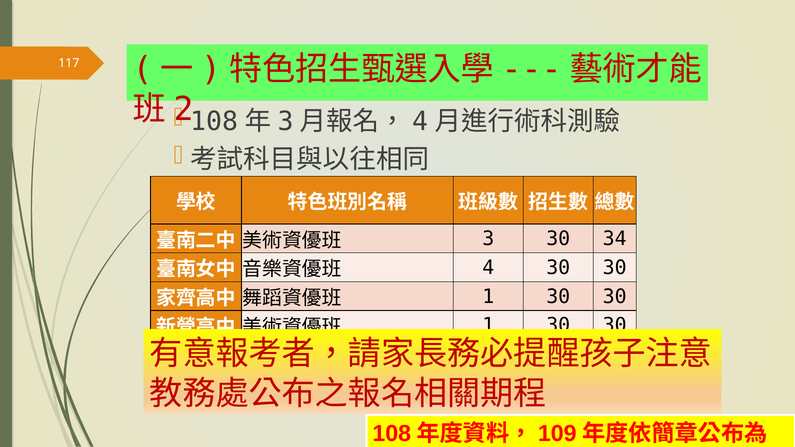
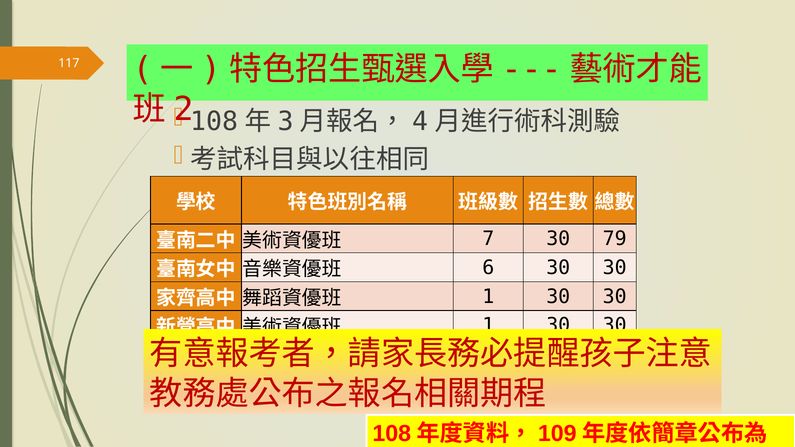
3: 3 -> 7 (488, 239)
34: 34 -> 79 (615, 239)
4: 4 -> 6 (488, 268)
